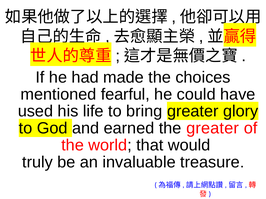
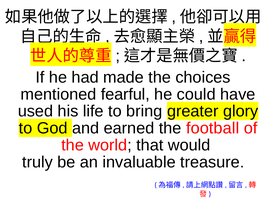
the greater: greater -> football (213, 128)
